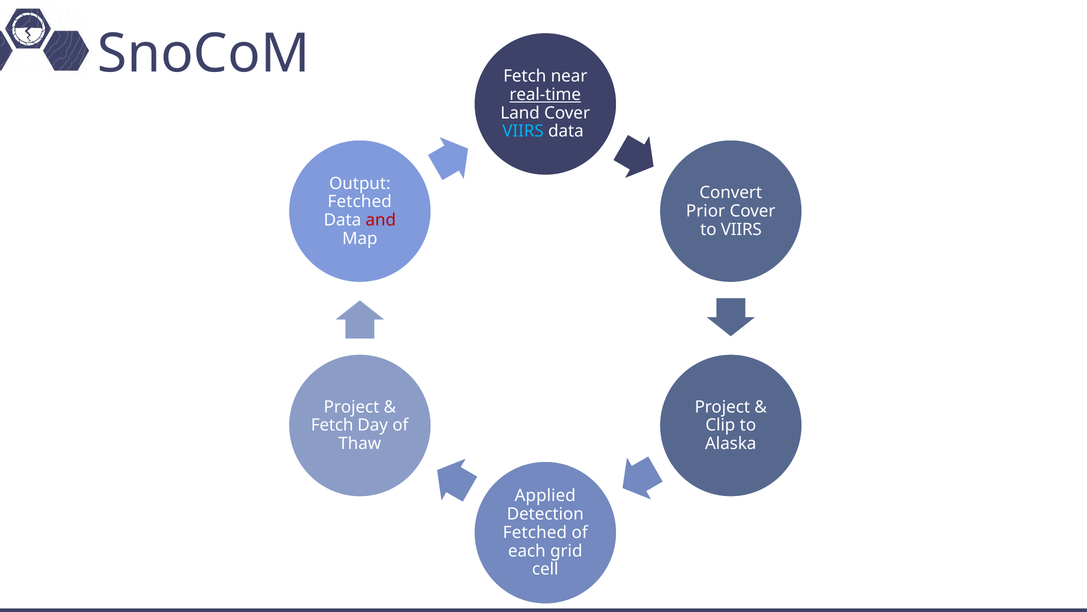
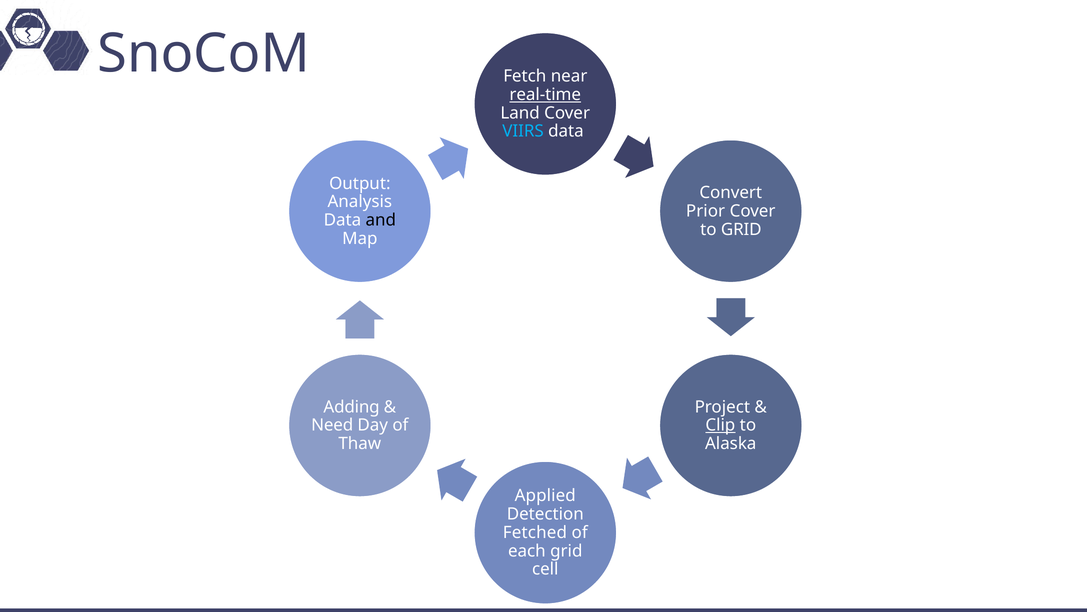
Fetched: Fetched -> Analysis (360, 202)
and colour: red -> black (381, 220)
to VIIRS: VIIRS -> GRID (741, 229)
Project: Project -> Adding (352, 407)
Fetch: Fetch -> Need (332, 425)
Clip underline: none -> present (720, 425)
